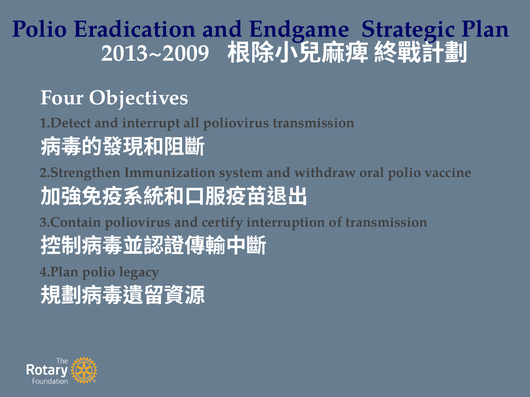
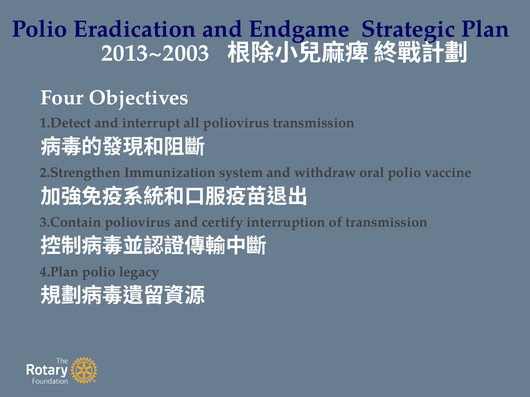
2013~2009: 2013~2009 -> 2013~2003 (155, 53)
